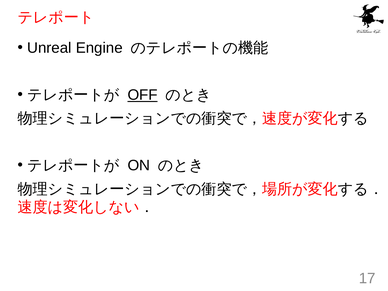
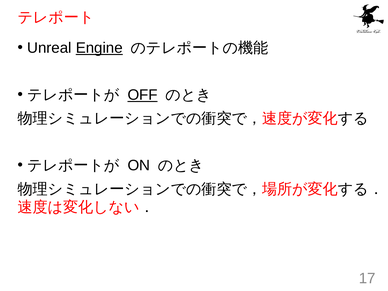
Engine underline: none -> present (99, 48)
